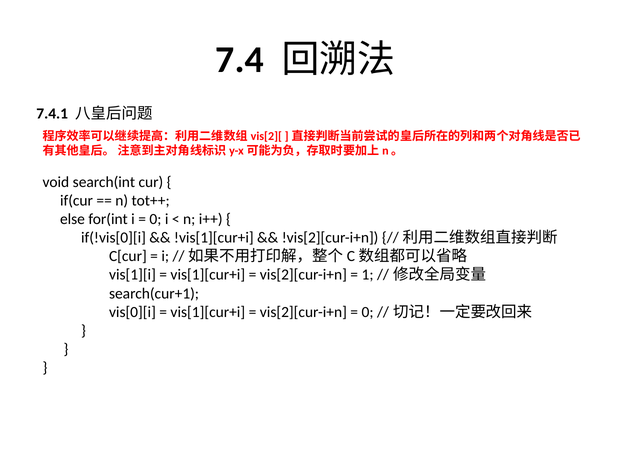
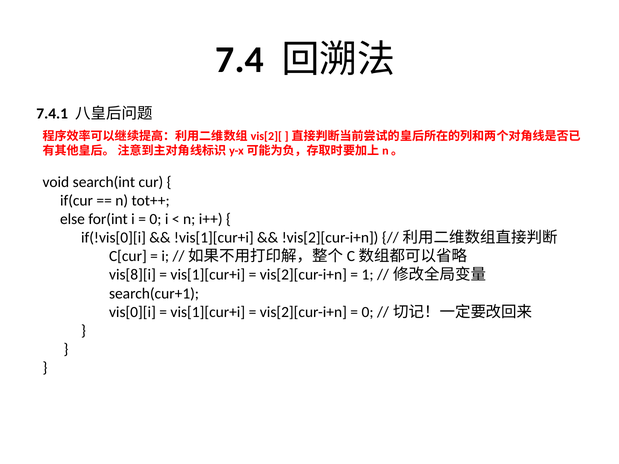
vis[1][i: vis[1][i -> vis[8][i (132, 275)
